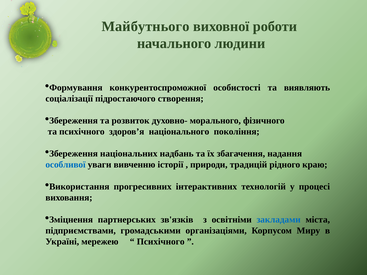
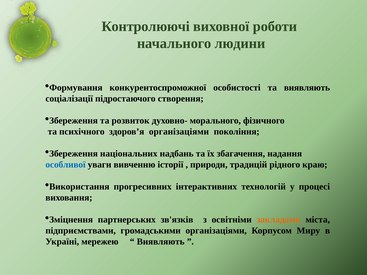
Майбутнього: Майбутнього -> Контролюючі (146, 26)
здоров’я національного: національного -> організаціями (179, 132)
закладами colour: blue -> orange (279, 220)
Психічного: Психічного -> Виявляють (161, 242)
